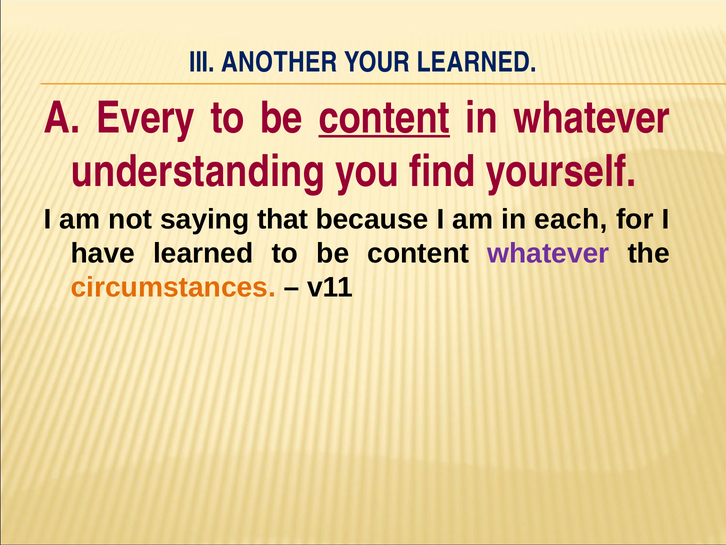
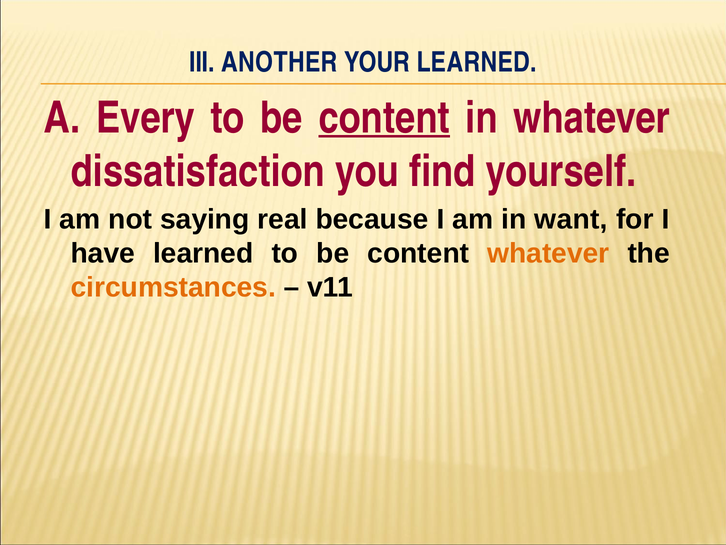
understanding: understanding -> dissatisfaction (198, 171)
that: that -> real (283, 219)
each: each -> want (571, 219)
whatever colour: purple -> orange (548, 253)
